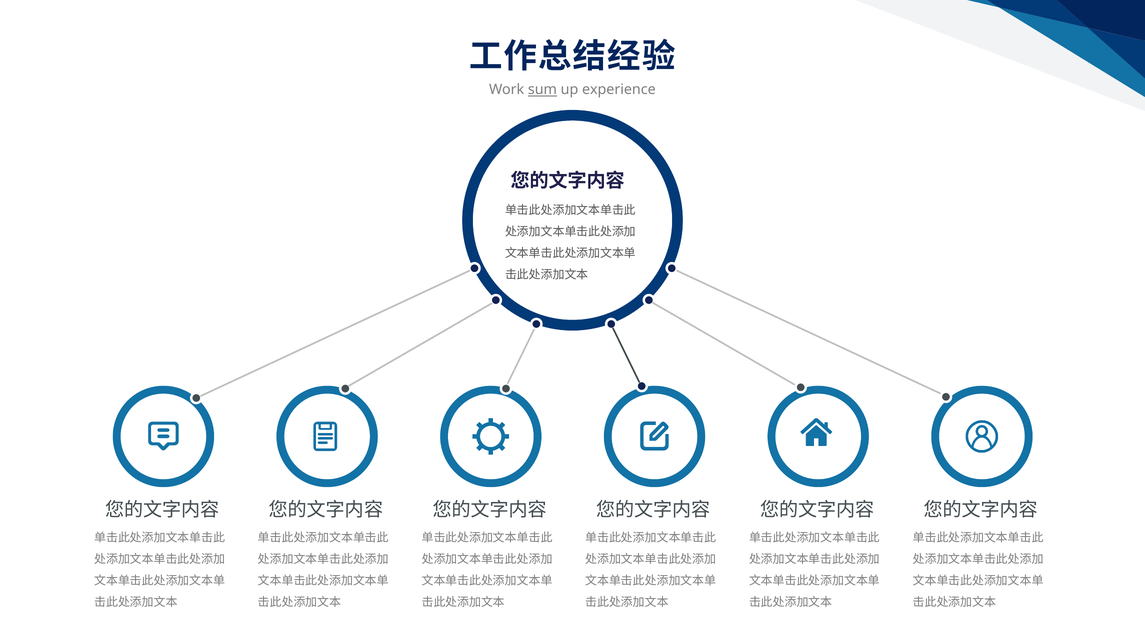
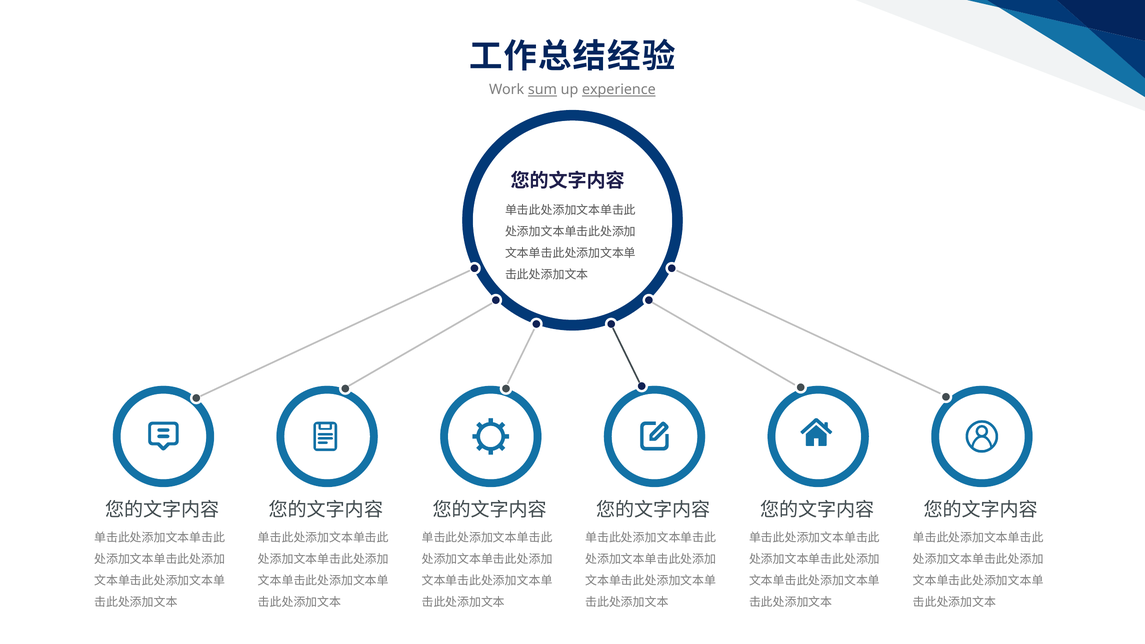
experience underline: none -> present (619, 90)
